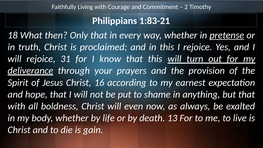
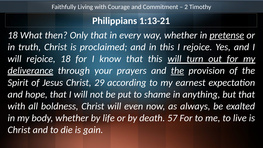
1:83-21: 1:83-21 -> 1:13-21 (155, 21)
rejoice 31: 31 -> 18 (65, 59)
the underline: none -> present (177, 71)
16: 16 -> 29 (99, 83)
13: 13 -> 57 (172, 118)
